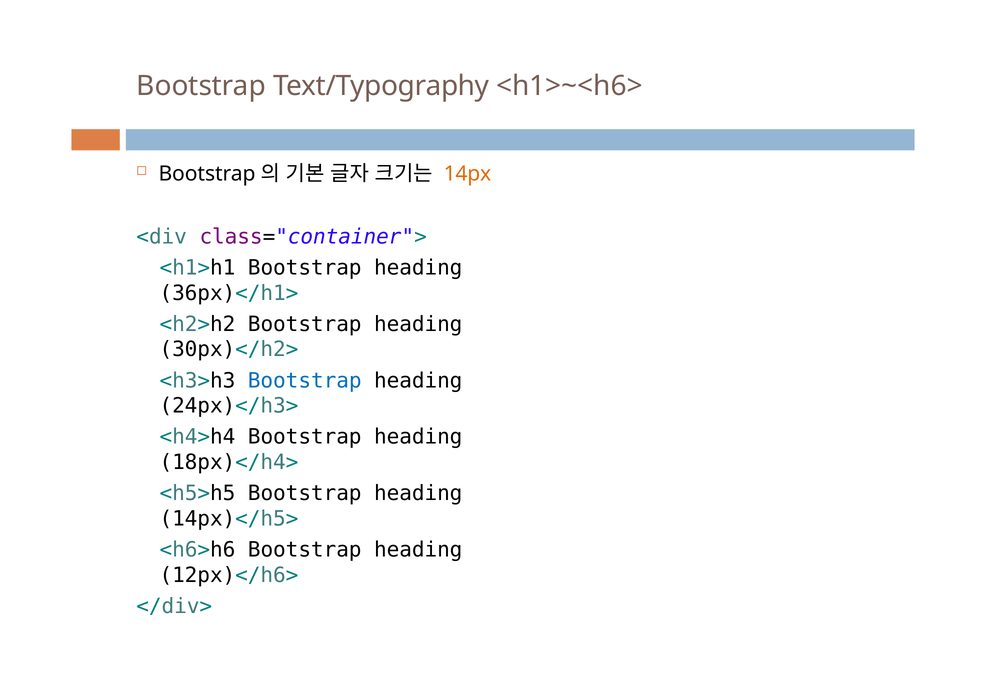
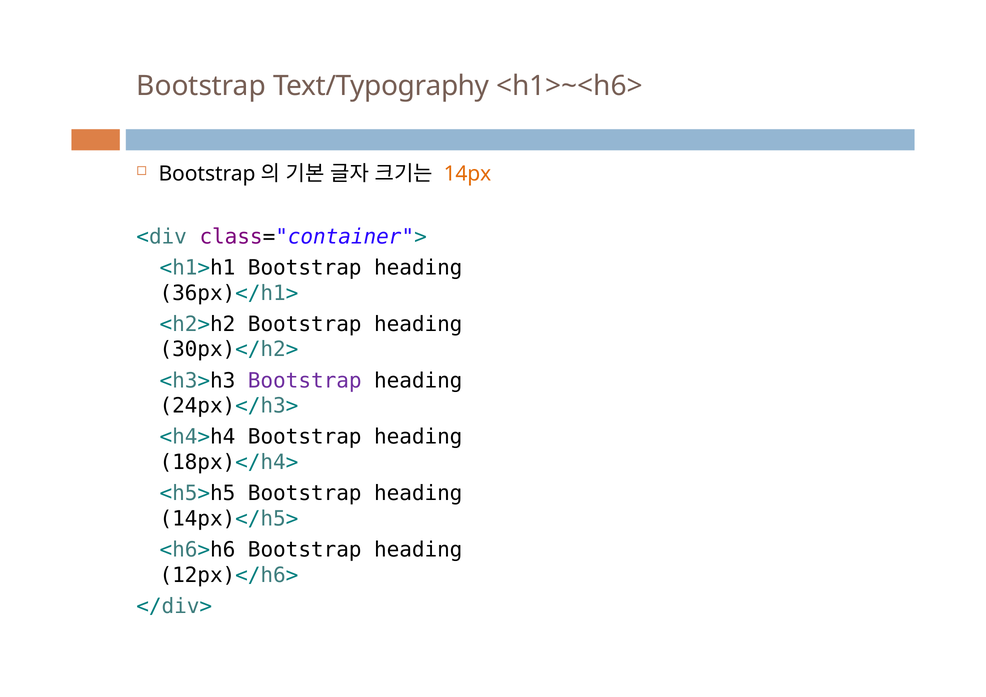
Bootstrap colour: blue -> purple (305, 381)
